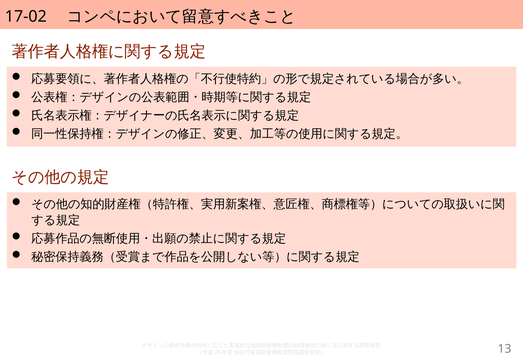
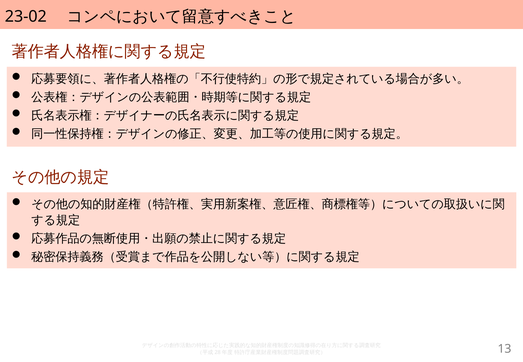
17-02: 17-02 -> 23-02 (26, 17)
